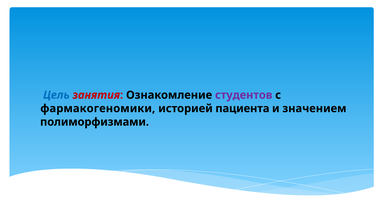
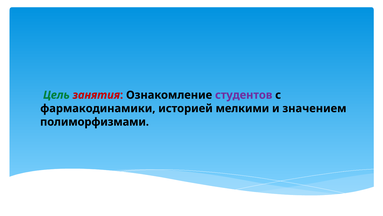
Цель colour: blue -> green (56, 95)
фармакогеномики: фармакогеномики -> фармакодинамики (98, 108)
пациента: пациента -> мелкими (242, 108)
